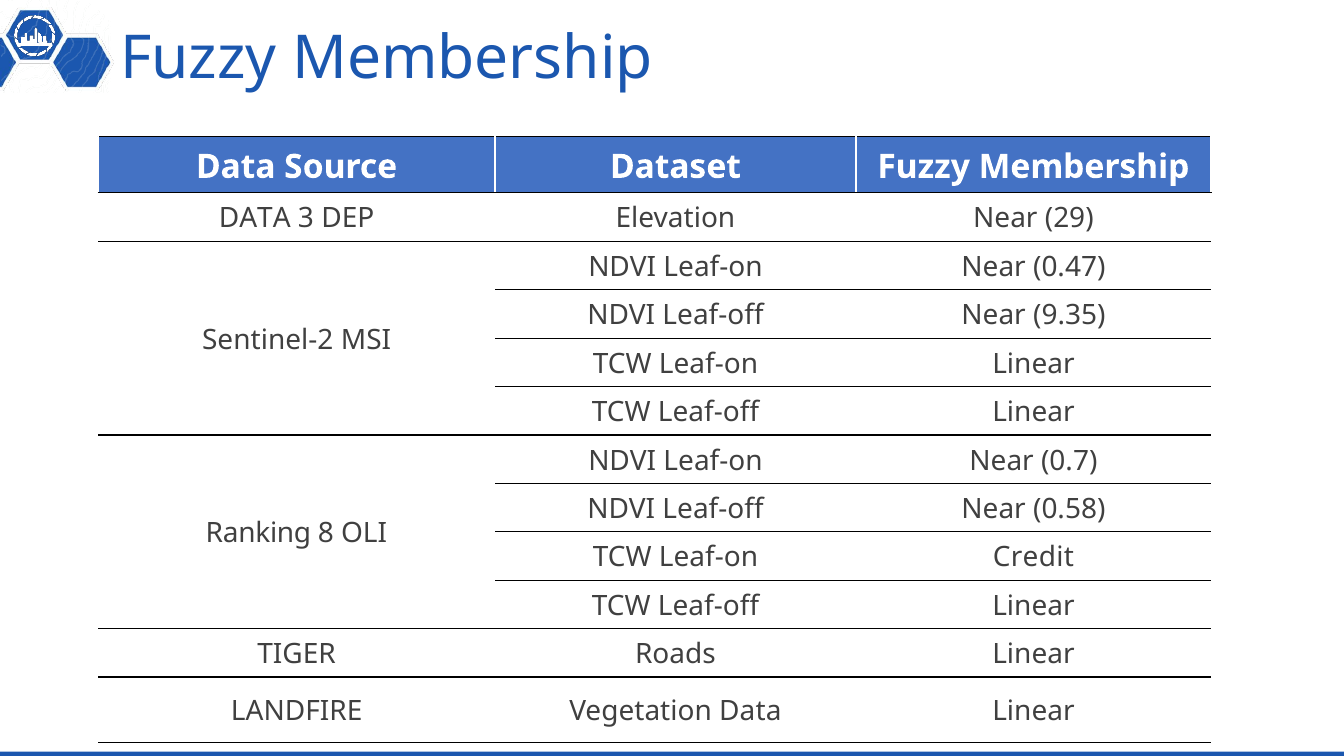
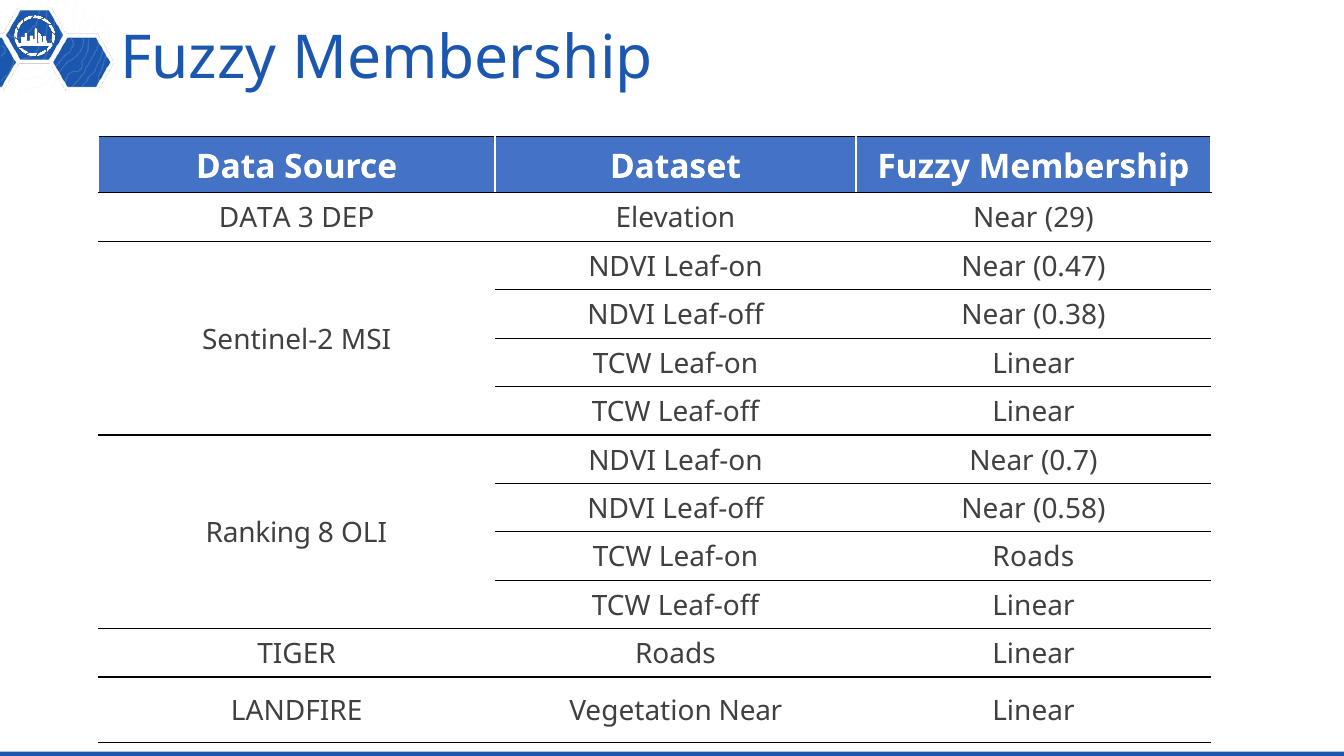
9.35: 9.35 -> 0.38 (1069, 316)
Leaf-on Credit: Credit -> Roads (1033, 558)
Vegetation Data: Data -> Near (751, 711)
